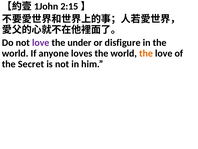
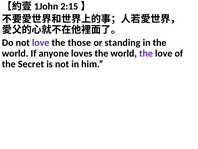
under: under -> those (79, 42)
disfigure: disfigure -> standing (123, 42)
the colour: orange -> purple (146, 53)
